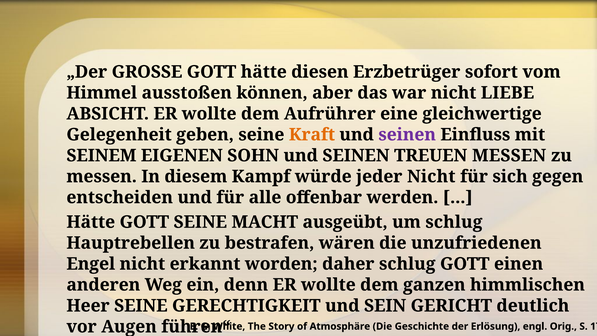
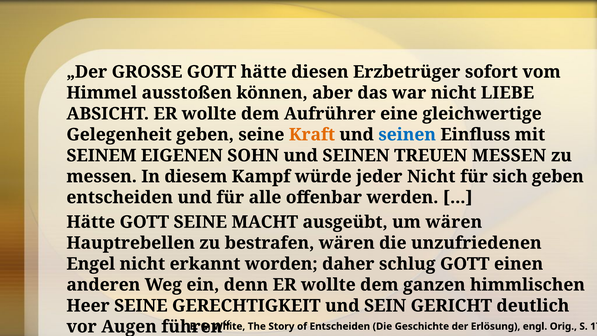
seinen colour: purple -> blue (407, 135)
sich gegen: gegen -> geben (558, 176)
um schlug: schlug -> wären (454, 222)
of Atmosphäre: Atmosphäre -> Entscheiden (340, 326)
